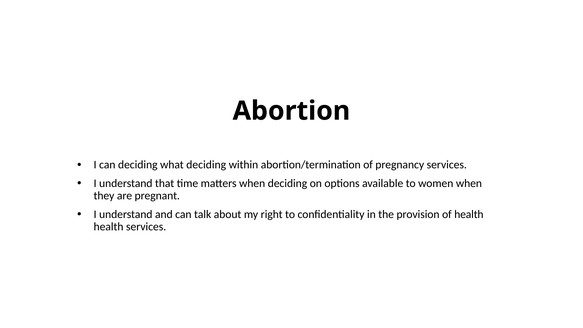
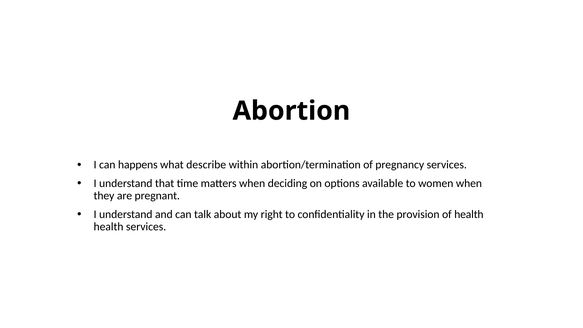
can deciding: deciding -> happens (138, 165)
what deciding: deciding -> describe (206, 165)
